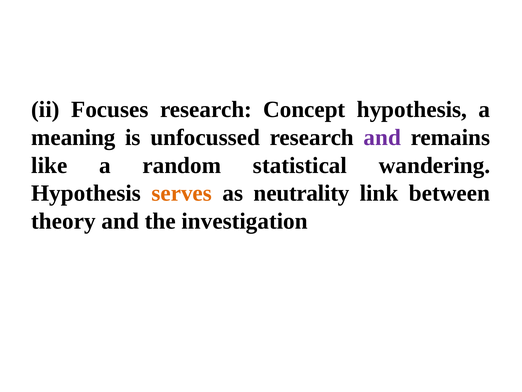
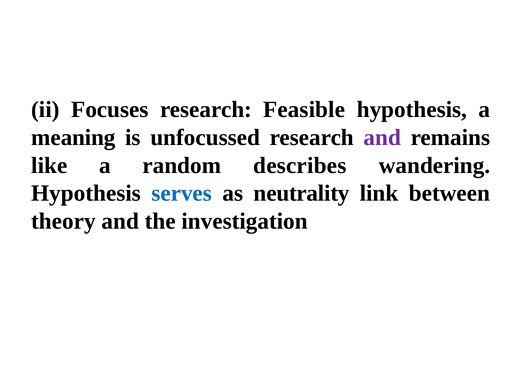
Concept: Concept -> Feasible (304, 110)
statistical: statistical -> describes (300, 165)
serves colour: orange -> blue (182, 193)
